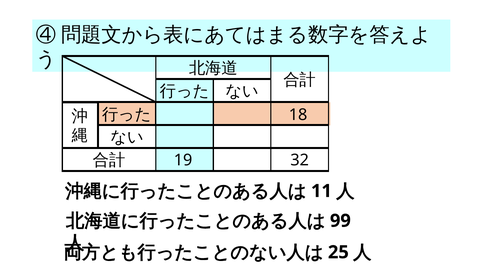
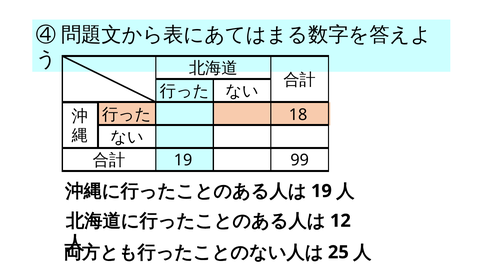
32: 32 -> 99 (300, 160)
11: 11 -> 19 (321, 191)
99: 99 -> 12 (340, 221)
